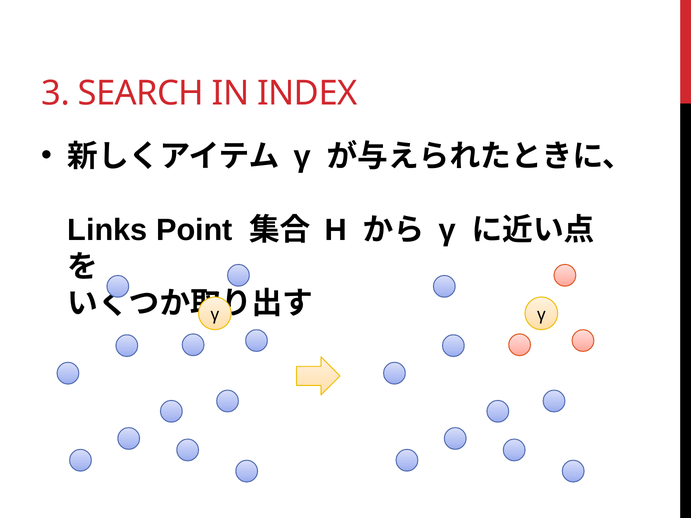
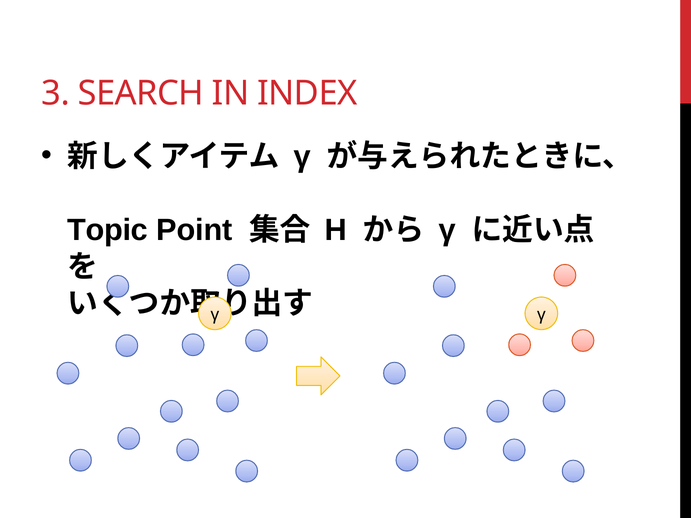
Links: Links -> Topic (108, 230)
